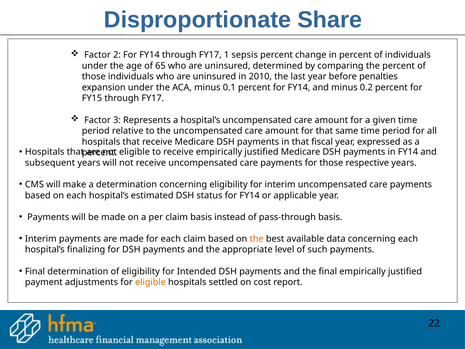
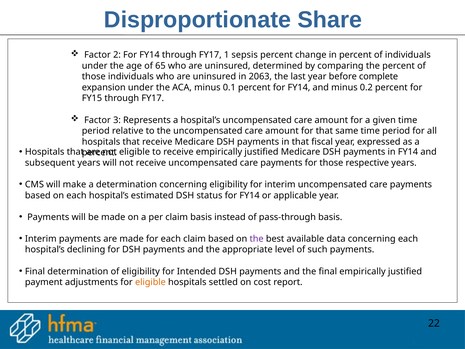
2010: 2010 -> 2063 (260, 77)
penalties: penalties -> complete (379, 77)
the colour: orange -> purple (257, 239)
finalizing: finalizing -> declining (86, 249)
